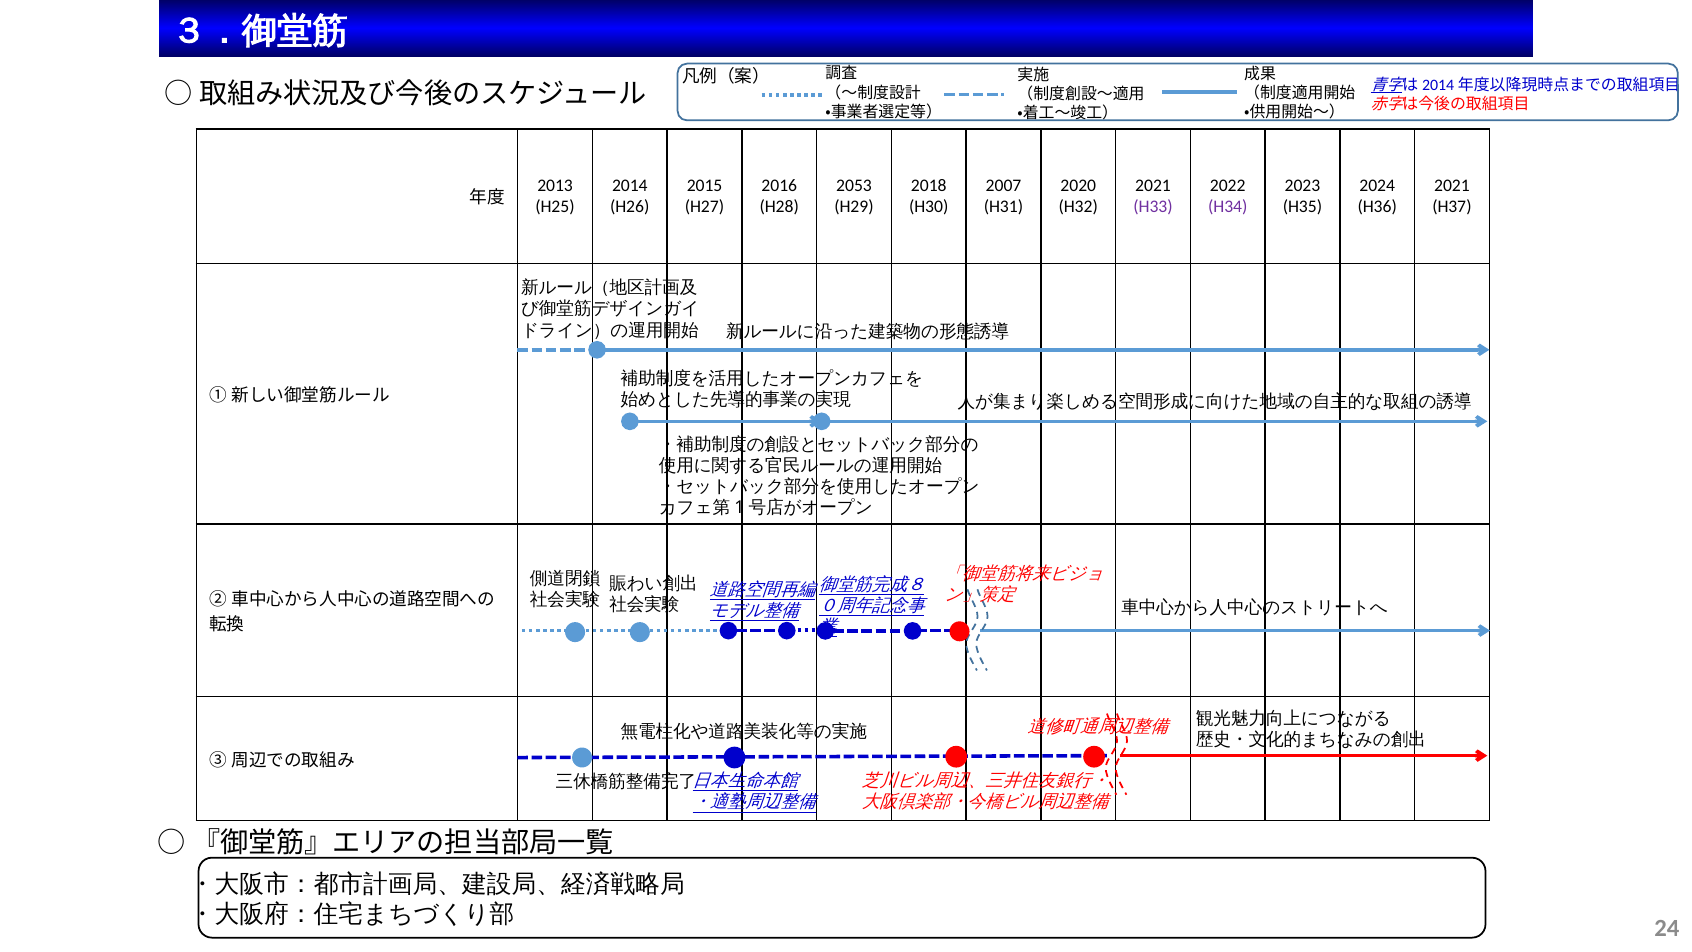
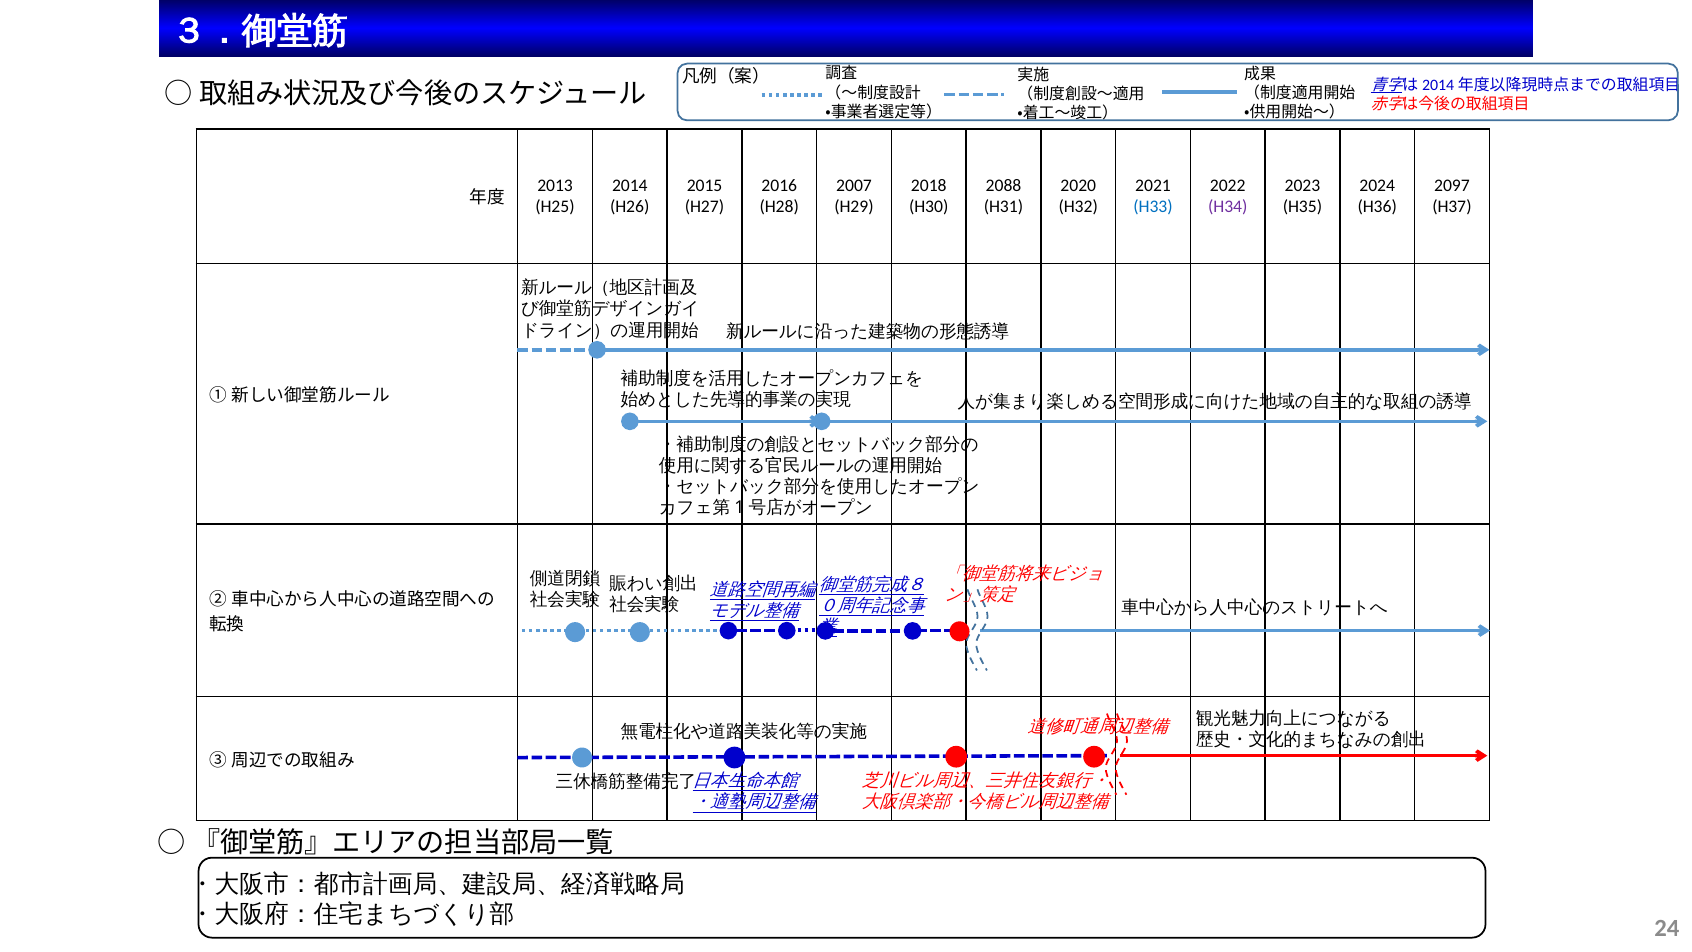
2053: 2053 -> 2007 (854, 186)
2007: 2007 -> 2088 (1004, 186)
2021: 2021 -> 2097 (1452, 186)
H33 colour: purple -> blue (1153, 207)
